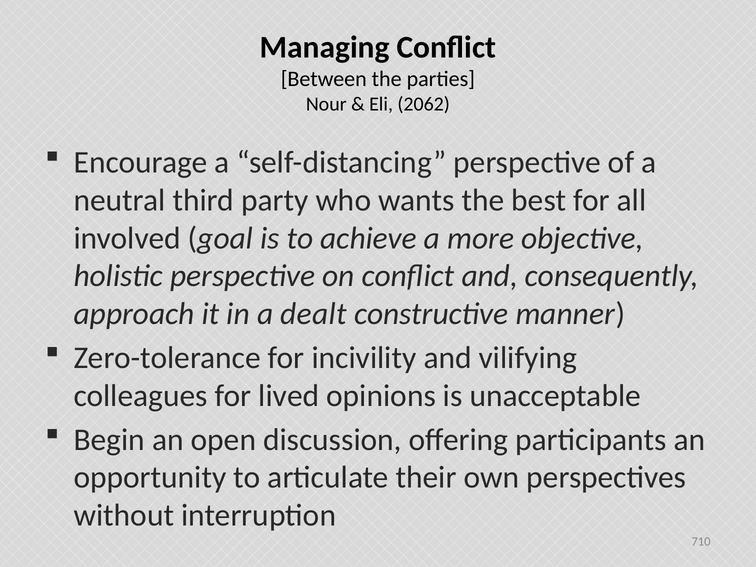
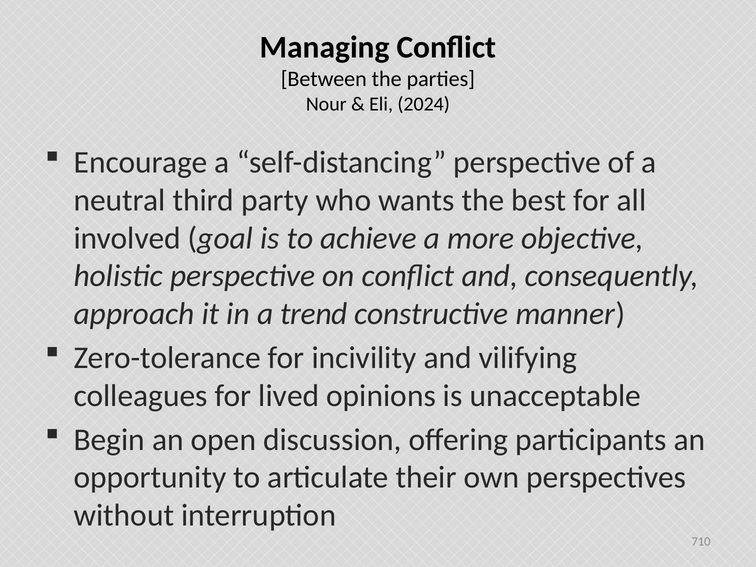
2062: 2062 -> 2024 (424, 104)
dealt: dealt -> trend (314, 314)
